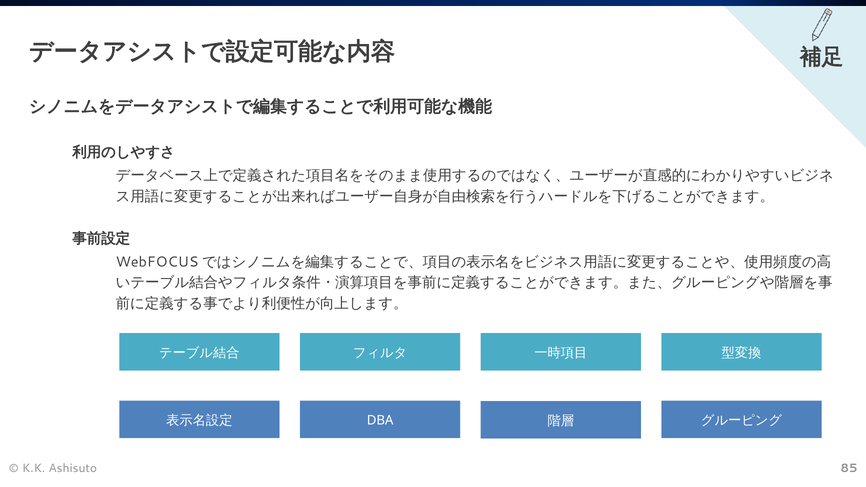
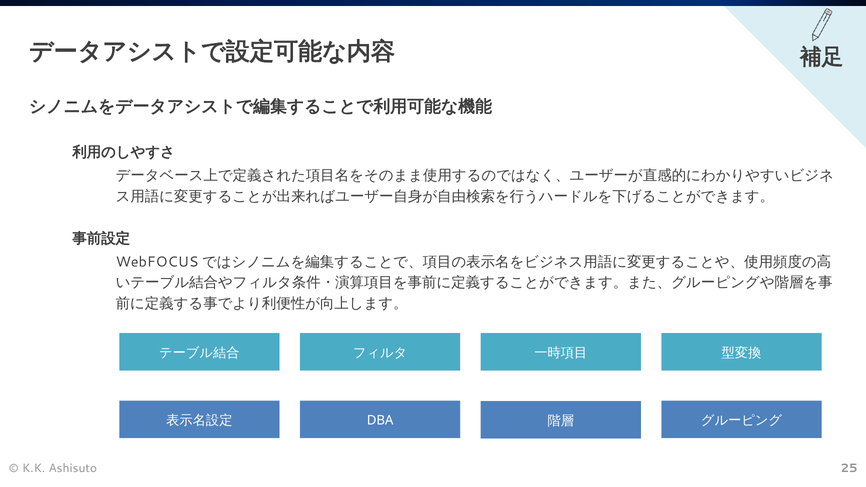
85: 85 -> 25 (849, 469)
